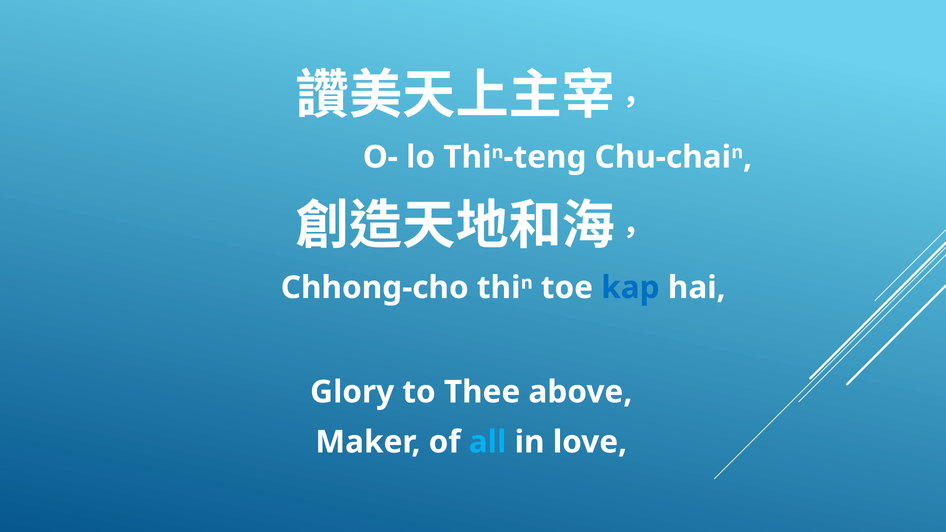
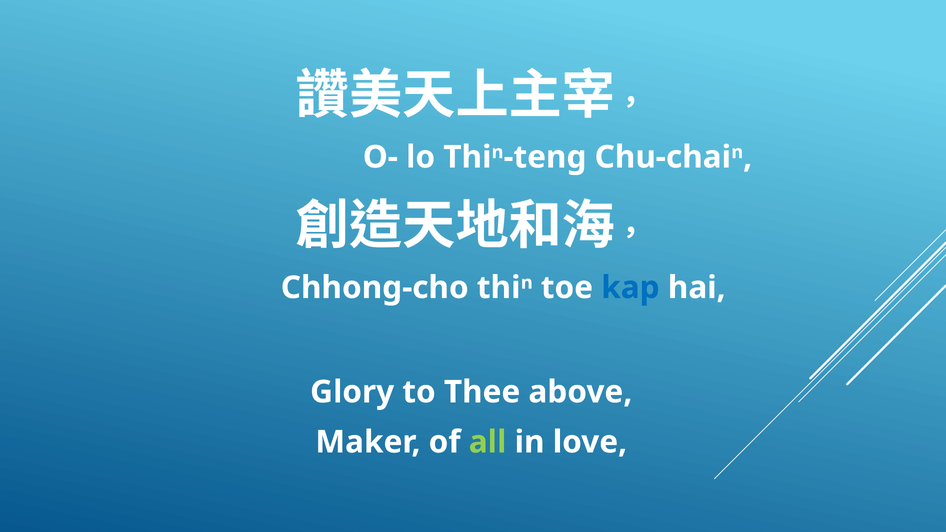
all colour: light blue -> light green (488, 442)
